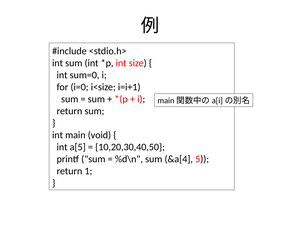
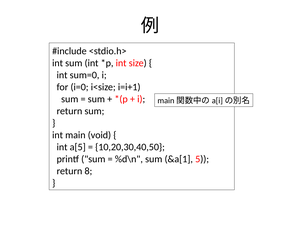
&a[4: &a[4 -> &a[1 (179, 159)
1: 1 -> 8 (88, 171)
